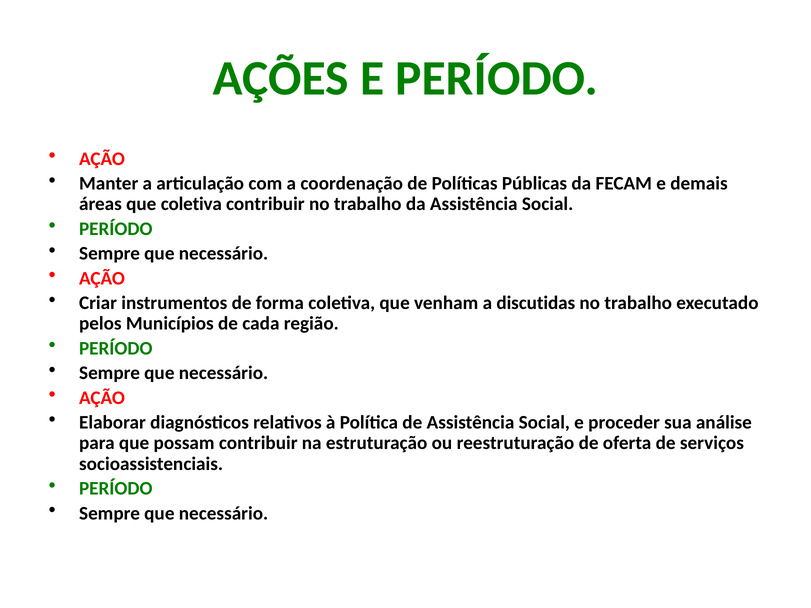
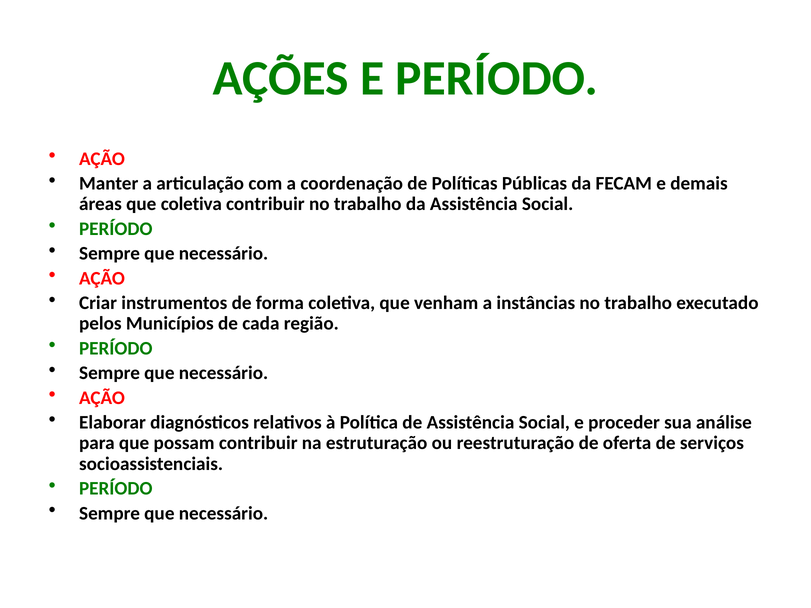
discutidas: discutidas -> instâncias (536, 303)
